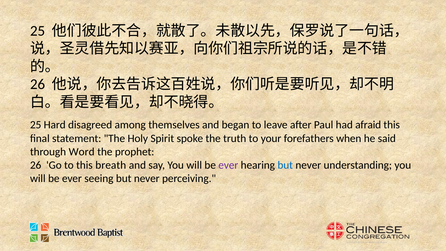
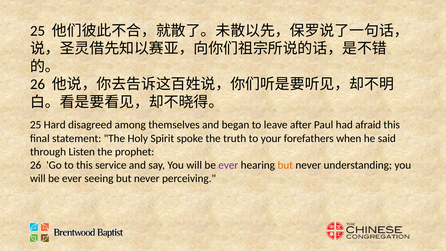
Word: Word -> Listen (82, 152)
breath: breath -> service (111, 165)
but colour: blue -> orange (285, 165)
